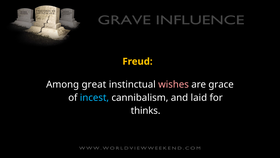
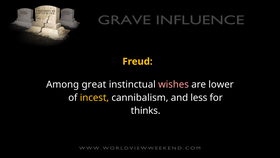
grace: grace -> lower (221, 84)
incest colour: light blue -> yellow (94, 97)
laid: laid -> less (199, 97)
